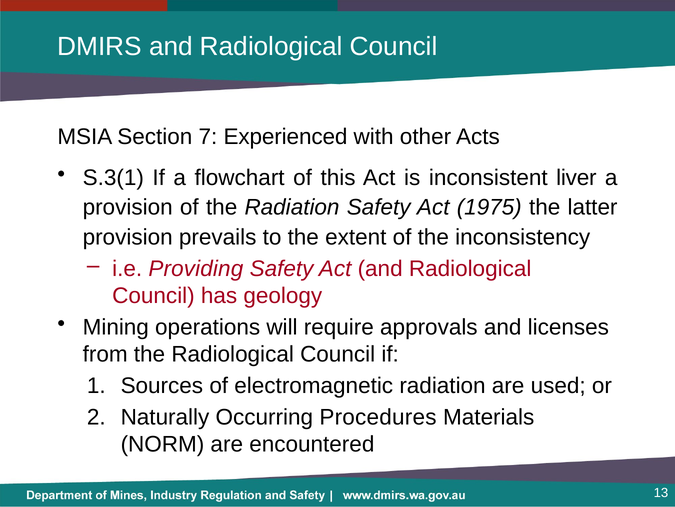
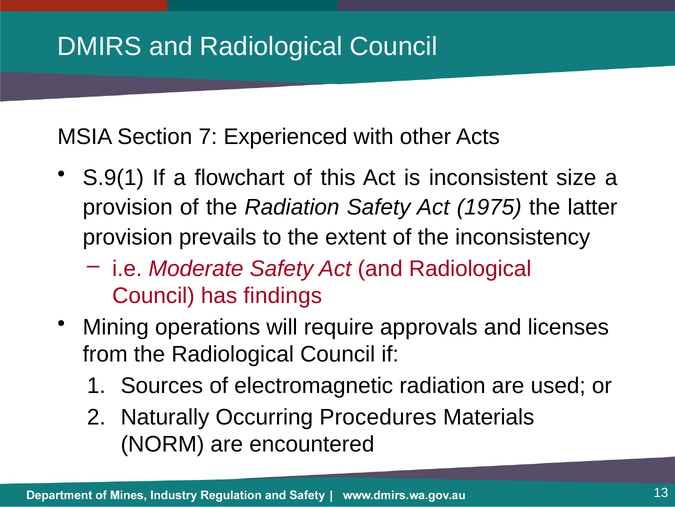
S.3(1: S.3(1 -> S.9(1 (113, 178)
liver: liver -> size (576, 178)
Providing: Providing -> Moderate (196, 268)
geology: geology -> findings (283, 295)
